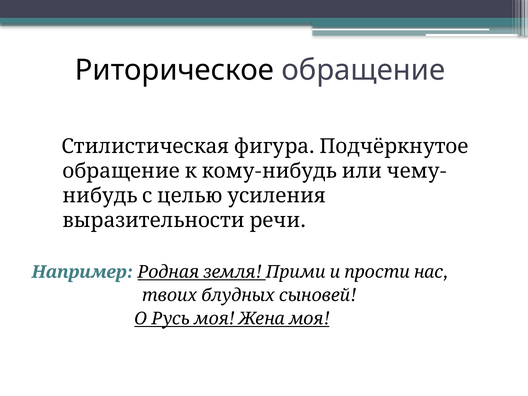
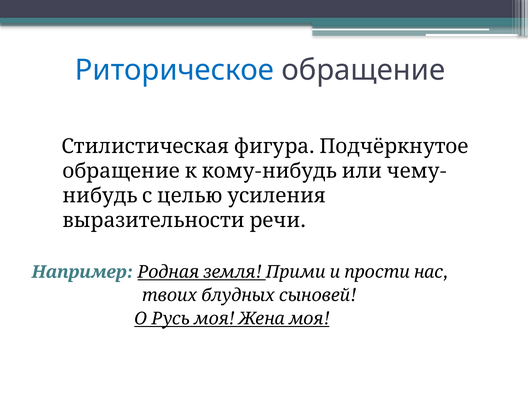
Риторическое colour: black -> blue (175, 70)
